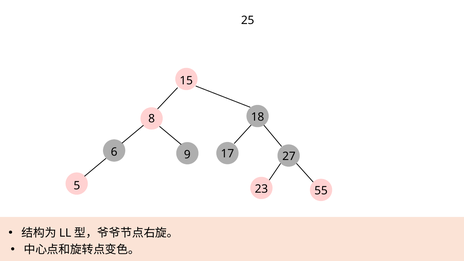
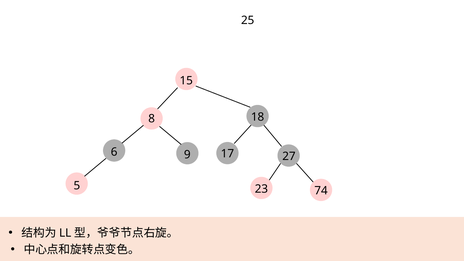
55: 55 -> 74 (321, 191)
